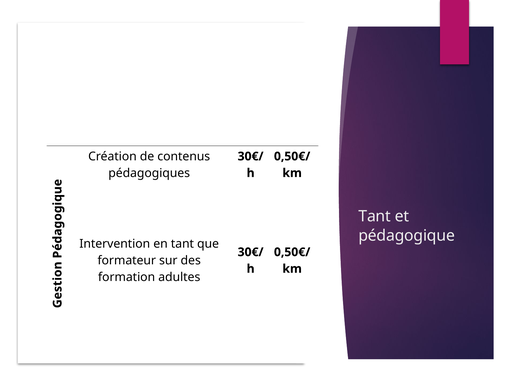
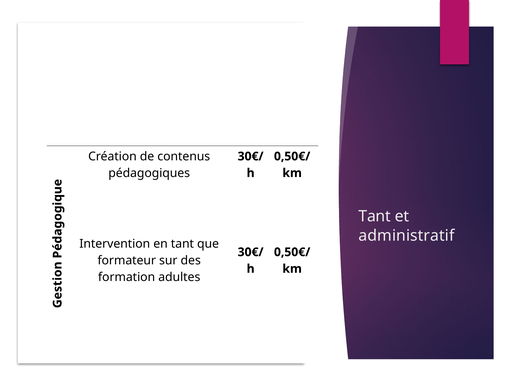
pédagogique: pédagogique -> administratif (407, 235)
